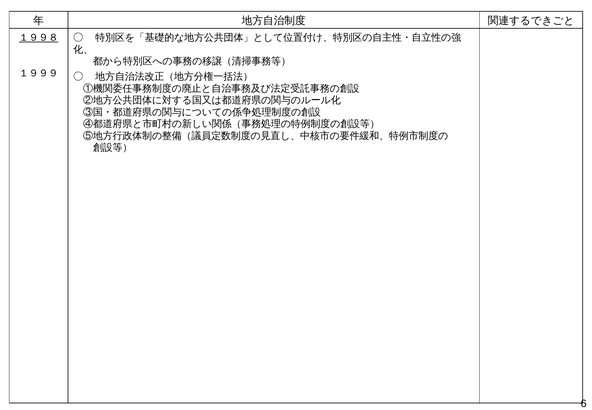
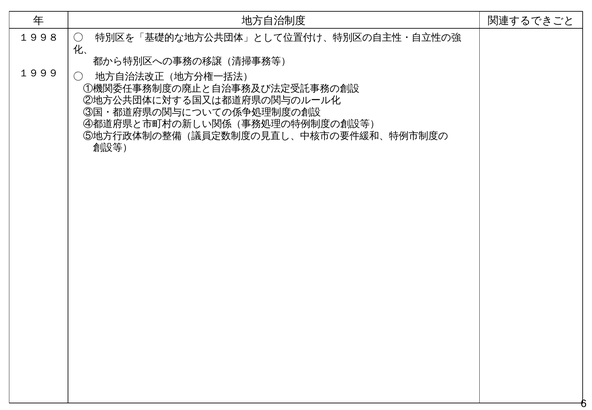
１９９８ underline: present -> none (39, 38)
